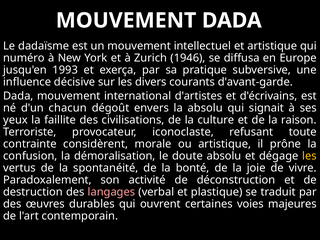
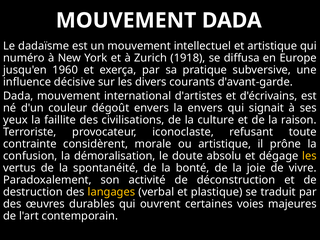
1946: 1946 -> 1918 (188, 58)
1993: 1993 -> 1960 (65, 70)
chacun: chacun -> couleur (68, 108)
la absolu: absolu -> envers (205, 108)
langages colour: pink -> yellow (111, 192)
